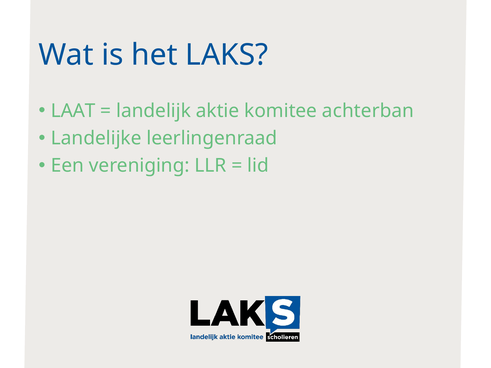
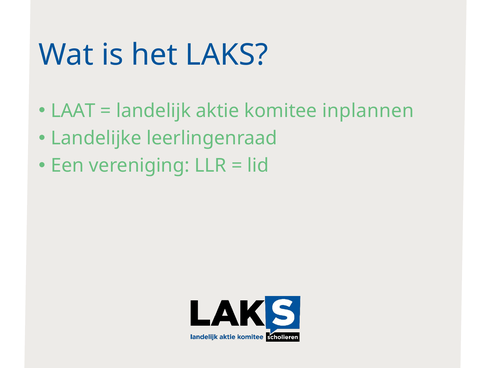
achterban: achterban -> inplannen (368, 111)
